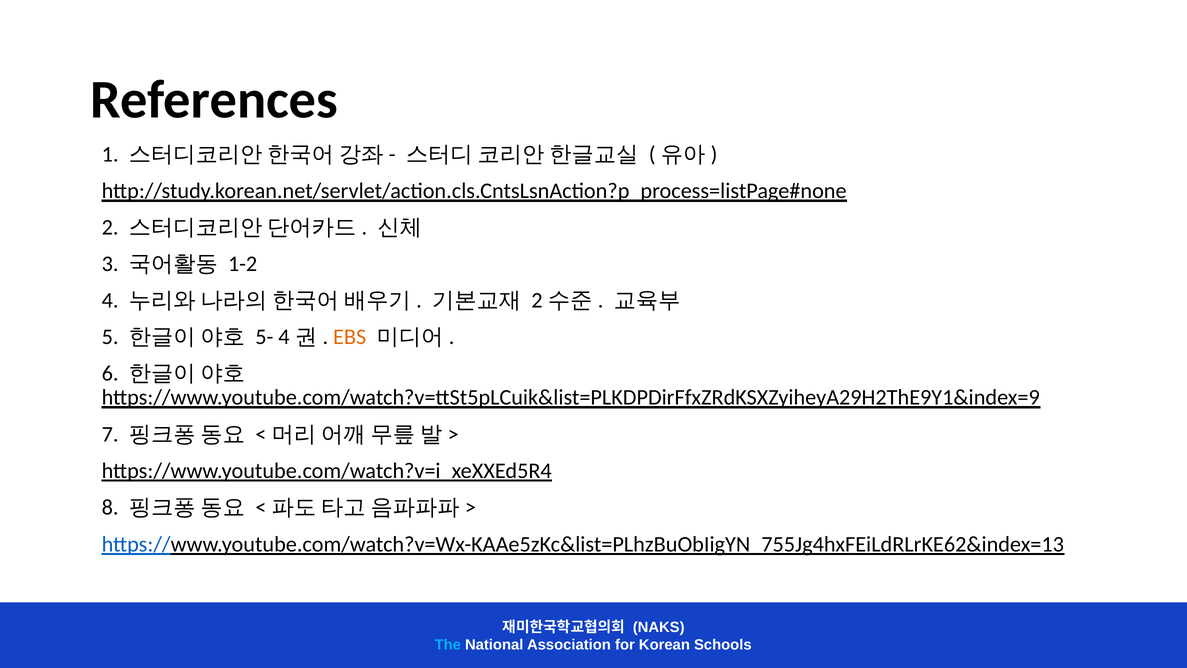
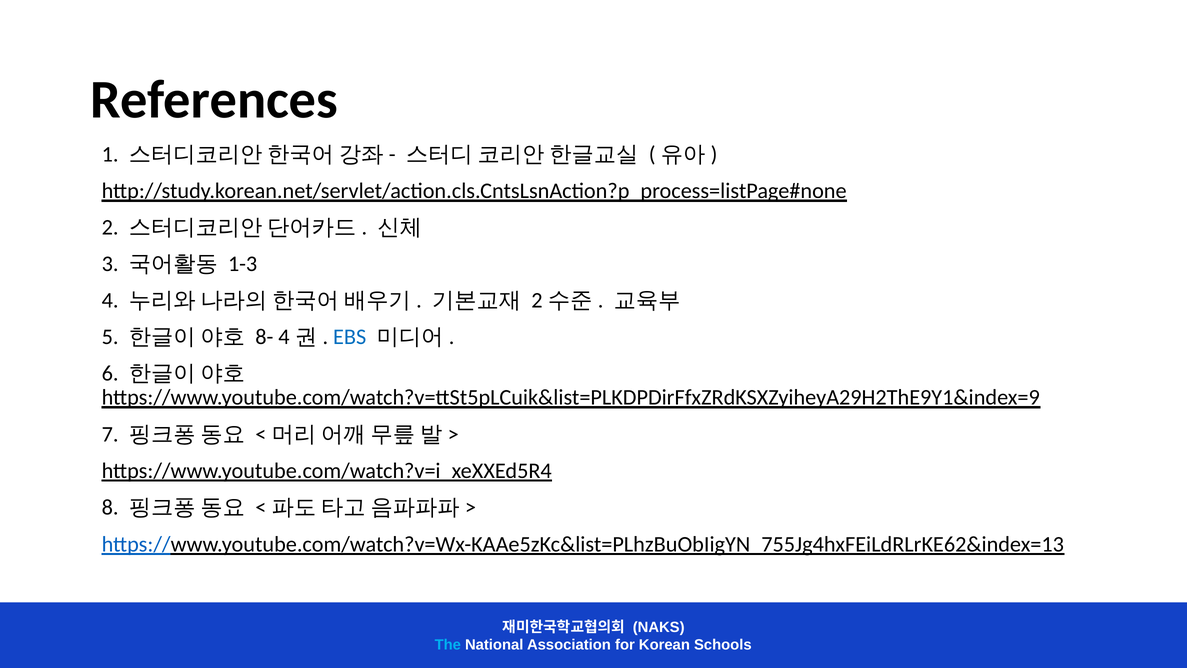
1-2: 1-2 -> 1-3 (243, 264)
5-: 5- -> 8- (264, 337)
EBS colour: orange -> blue (350, 337)
